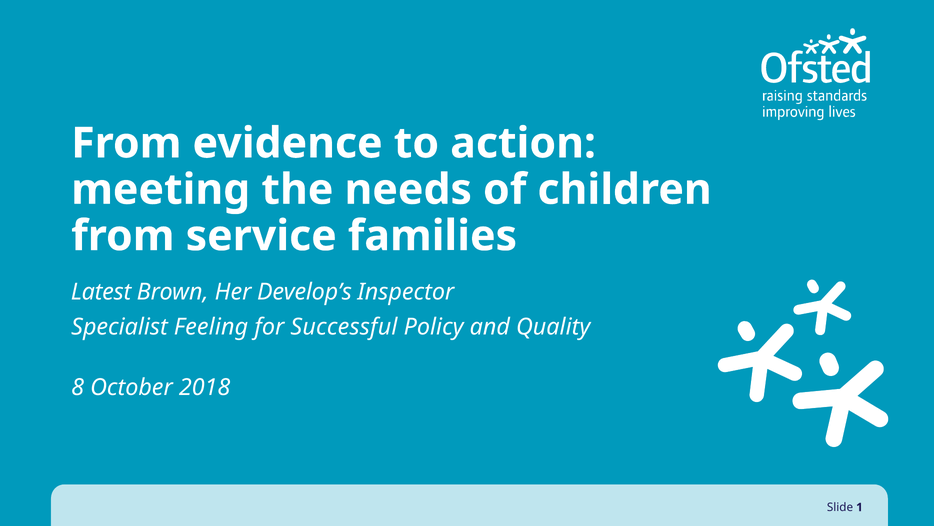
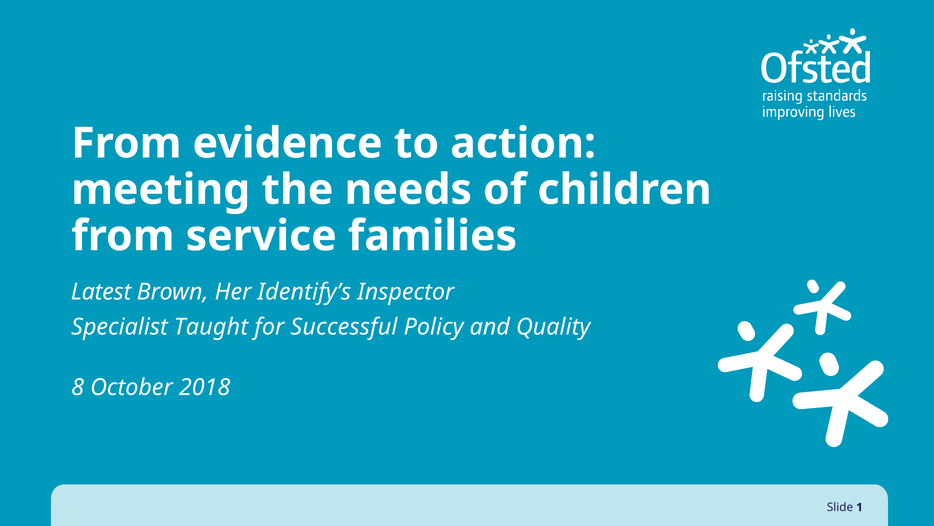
Develop’s: Develop’s -> Identify’s (304, 292)
Feeling: Feeling -> Taught (211, 327)
